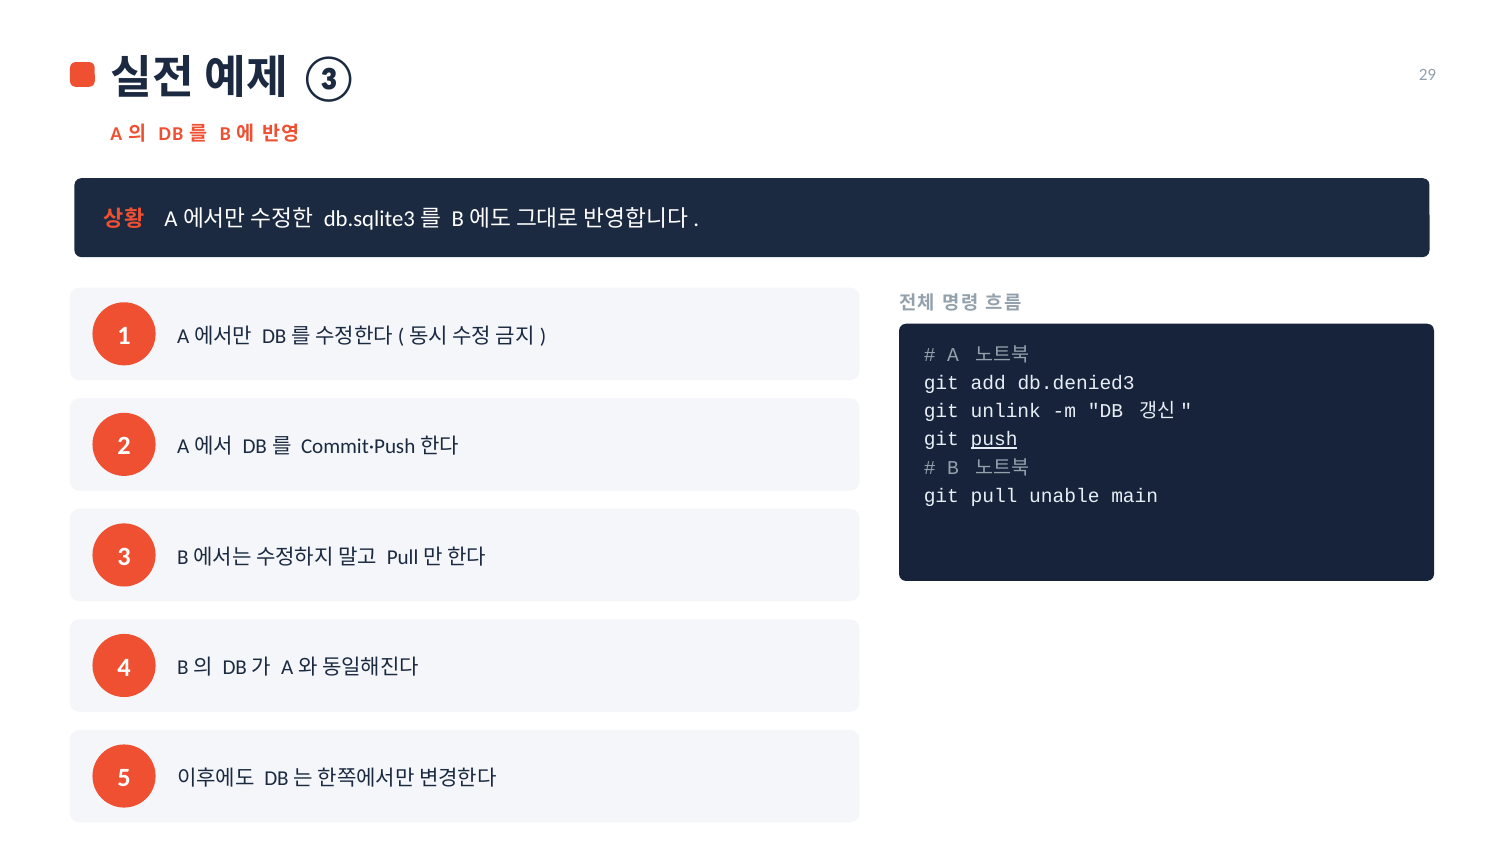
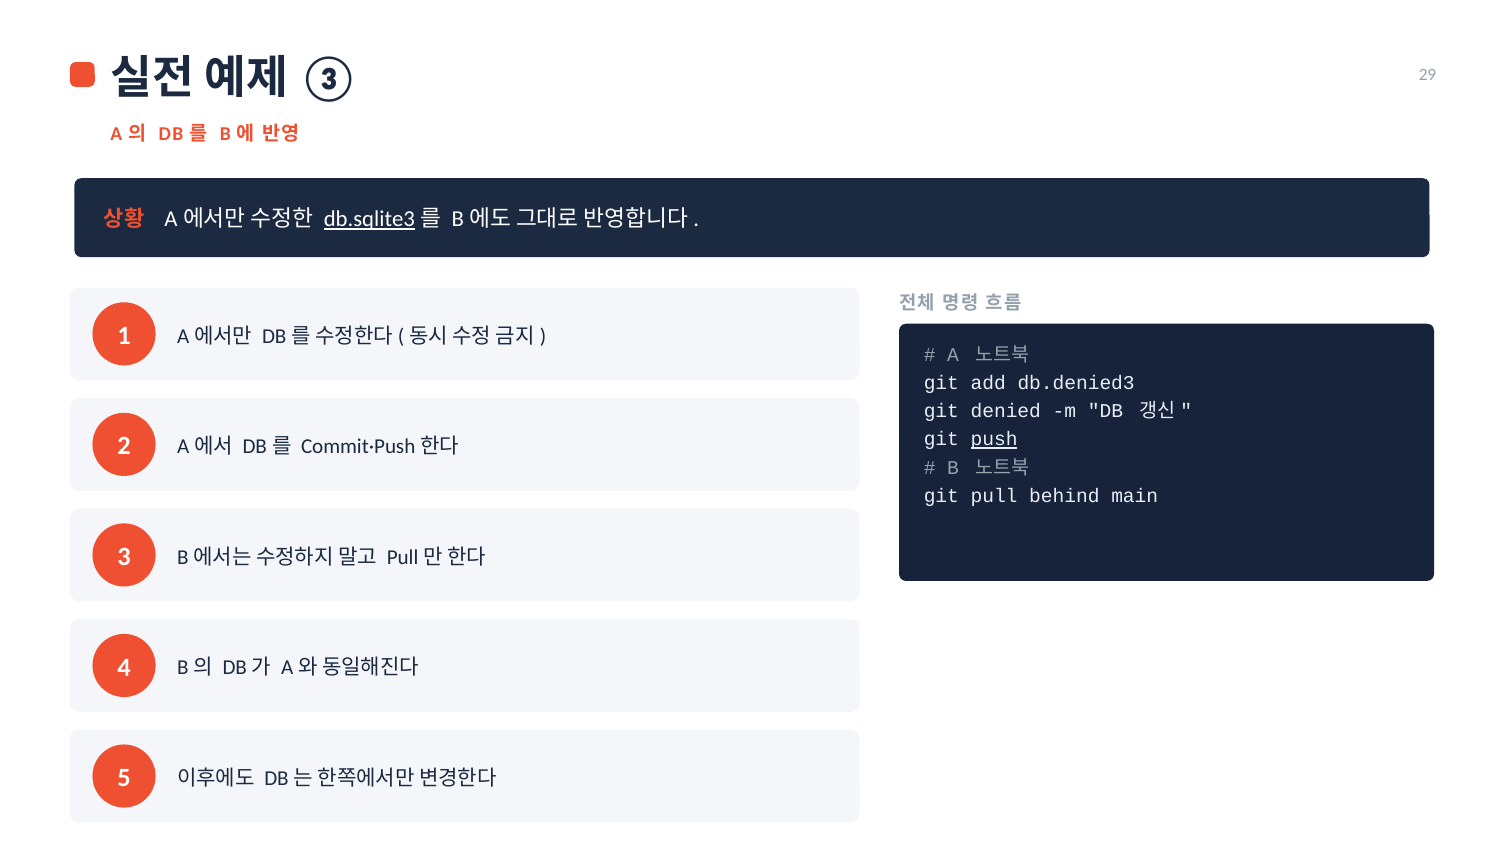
db.sqlite3 underline: none -> present (369, 219)
unlink: unlink -> denied (1006, 411)
unable: unable -> behind (1064, 496)
